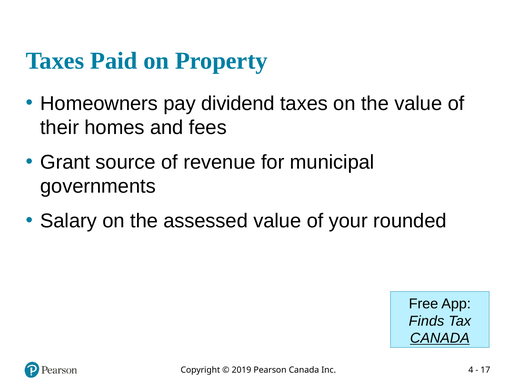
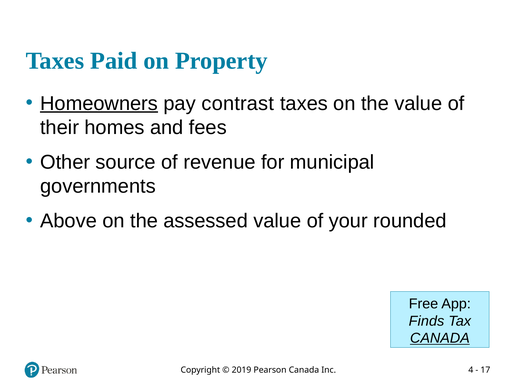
Homeowners underline: none -> present (99, 104)
dividend: dividend -> contrast (238, 104)
Grant: Grant -> Other (65, 162)
Salary: Salary -> Above (69, 221)
